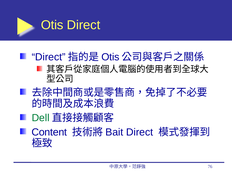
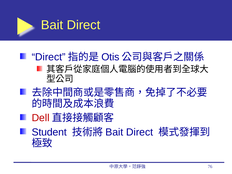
Otis: Otis -> Bait (52, 25)
Dell colour: green -> red (41, 118)
Content: Content -> Student (49, 132)
